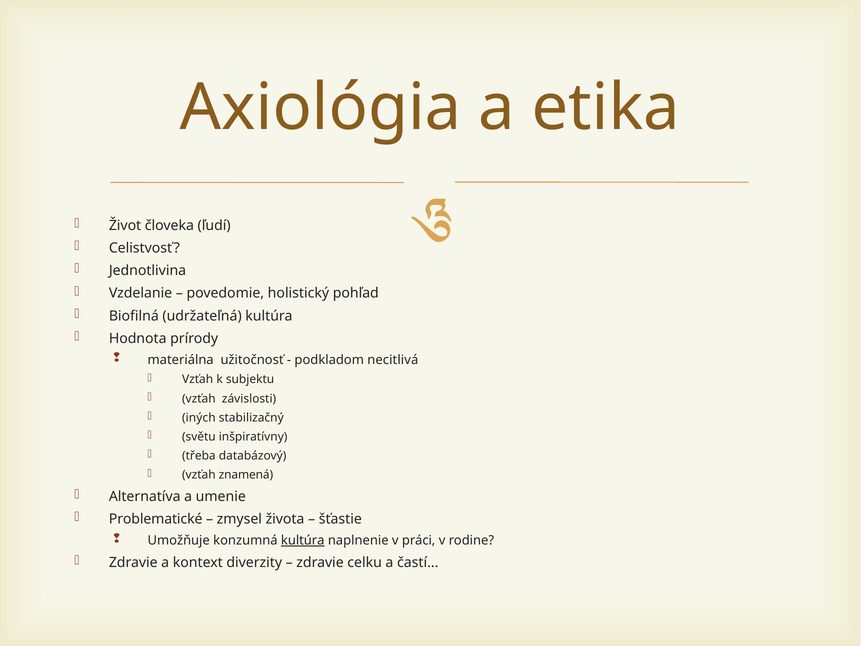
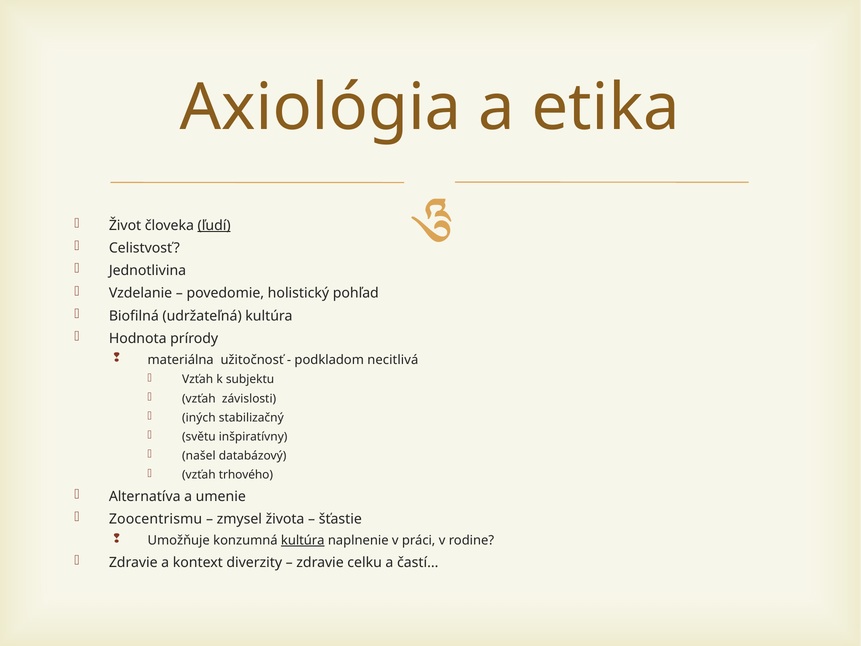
ľudí underline: none -> present (214, 225)
třeba: třeba -> našel (199, 456)
znamená: znamená -> trhového (246, 475)
Problematické: Problematické -> Zoocentrismu (156, 519)
